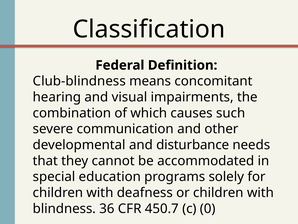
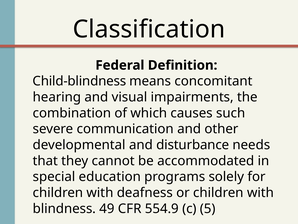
Club-blindness: Club-blindness -> Child-blindness (79, 81)
36: 36 -> 49 (107, 208)
450.7: 450.7 -> 554.9 (162, 208)
0: 0 -> 5 (208, 208)
